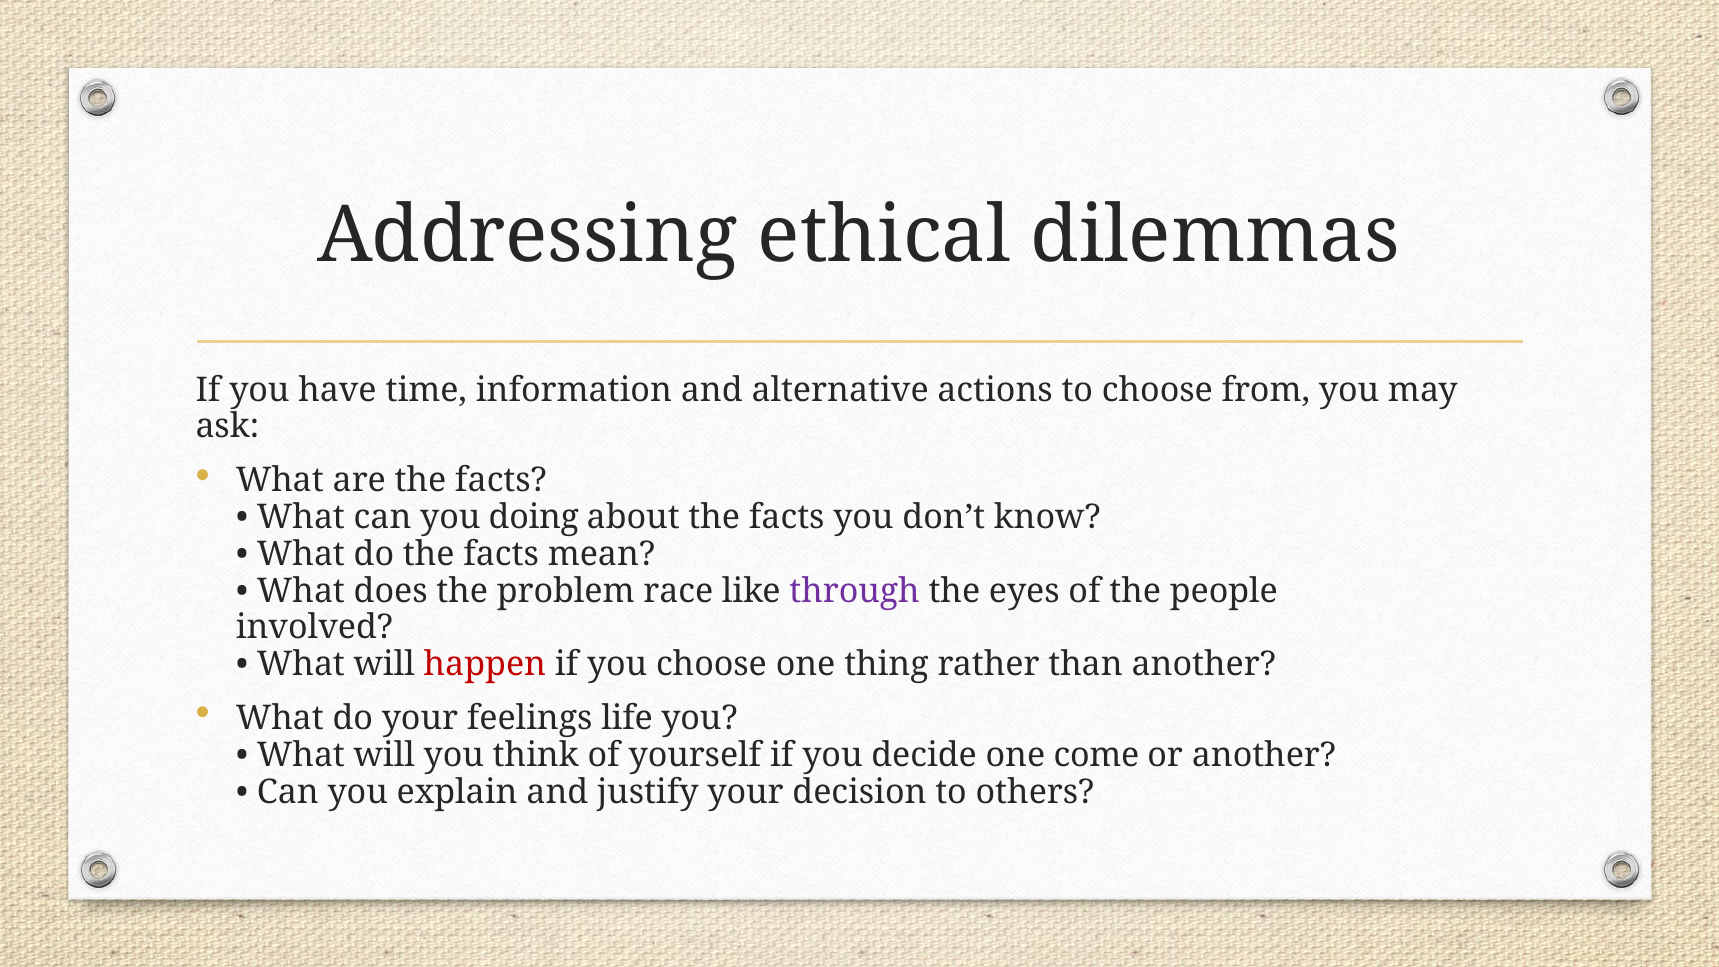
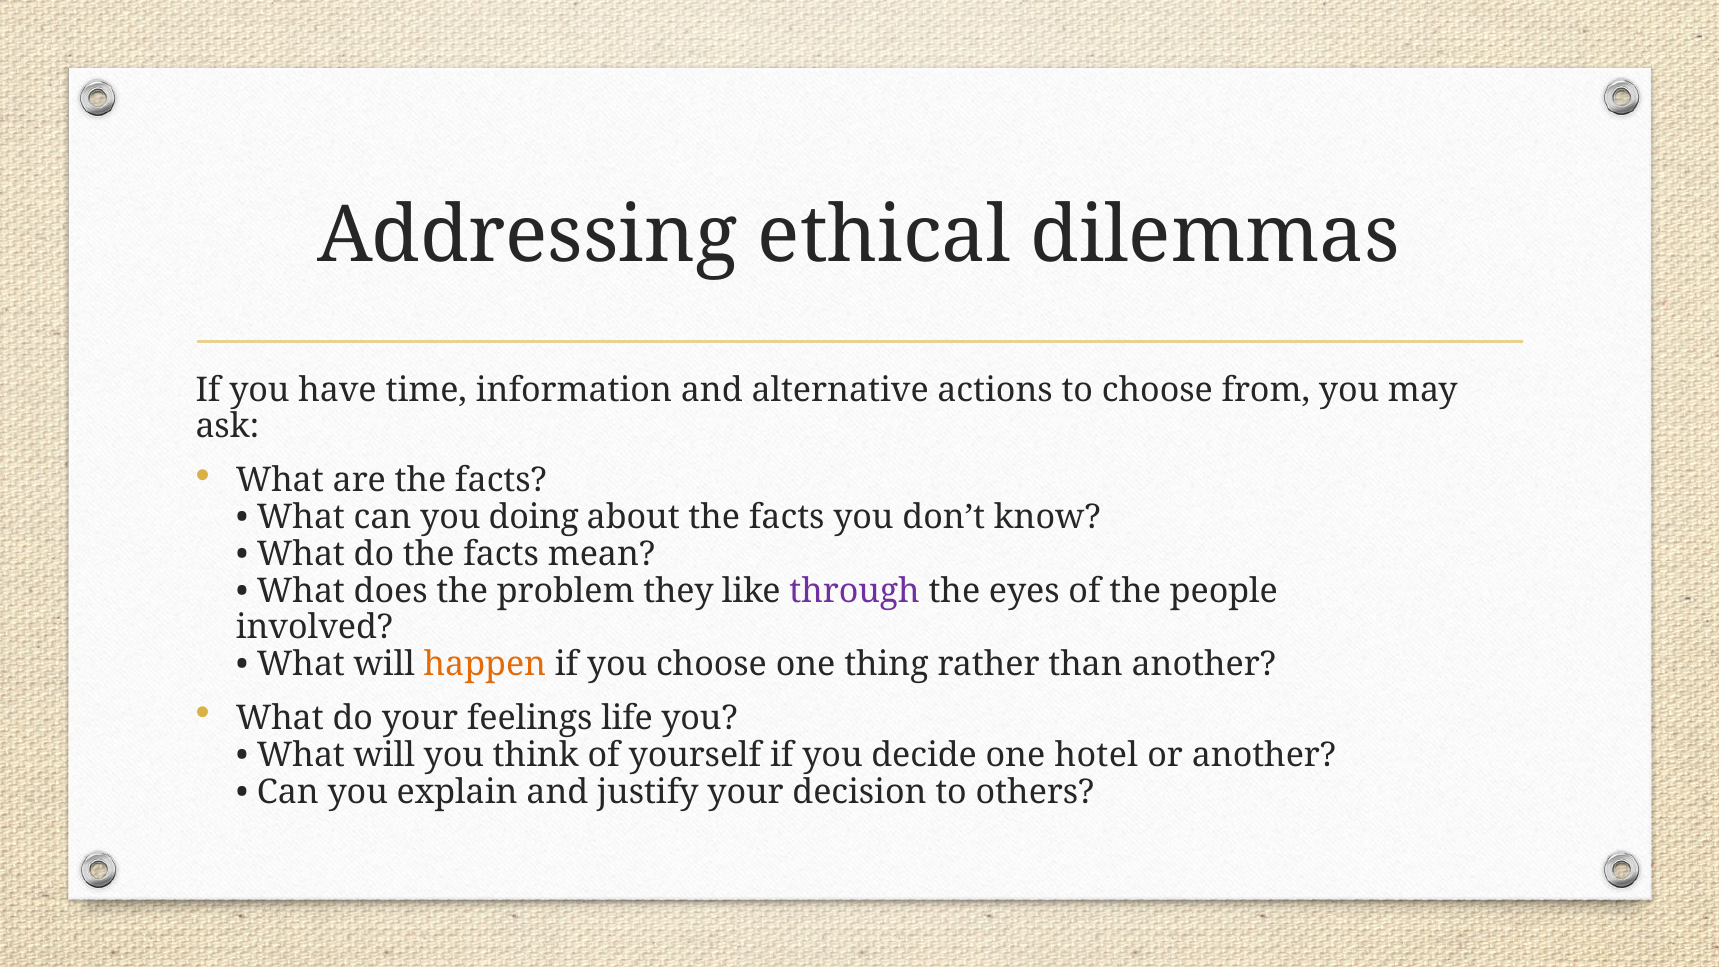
race: race -> they (678, 591)
happen colour: red -> orange (485, 664)
come: come -> hotel (1096, 755)
